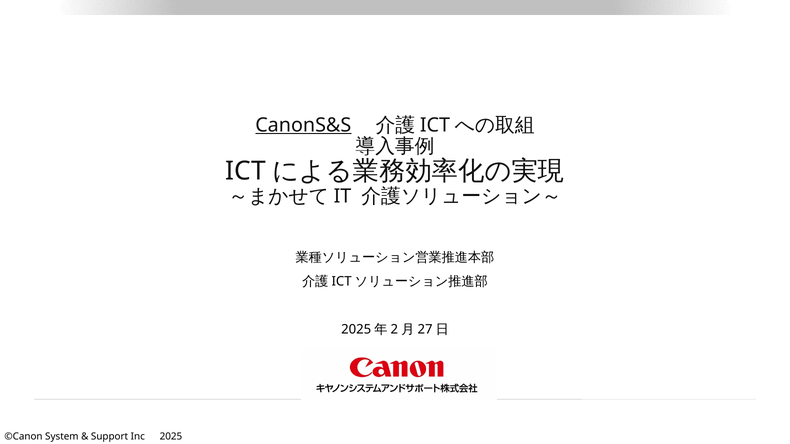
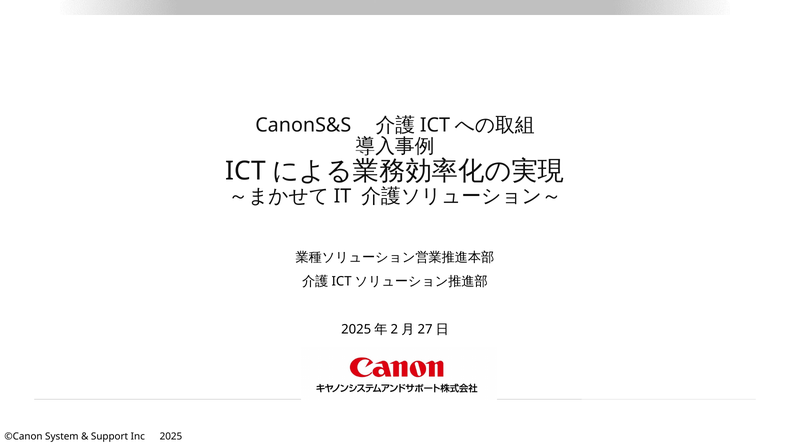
CanonS&S underline: present -> none (303, 125)
